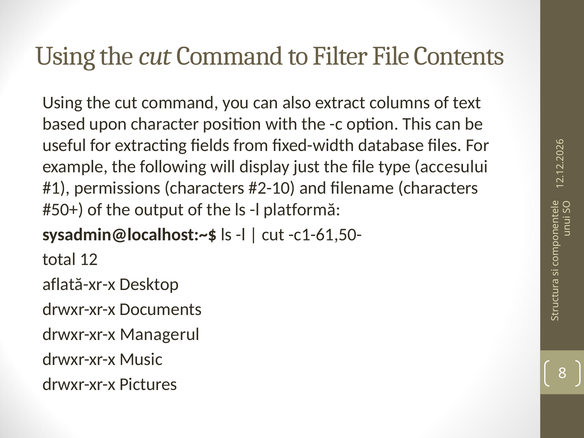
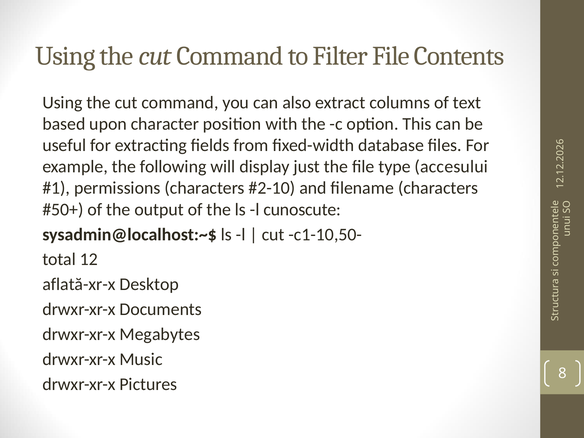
platformă: platformă -> cunoscute (302, 210)
c1-61,50-: c1-61,50- -> c1-10,50- (325, 234)
Managerul: Managerul -> Megabytes (160, 334)
